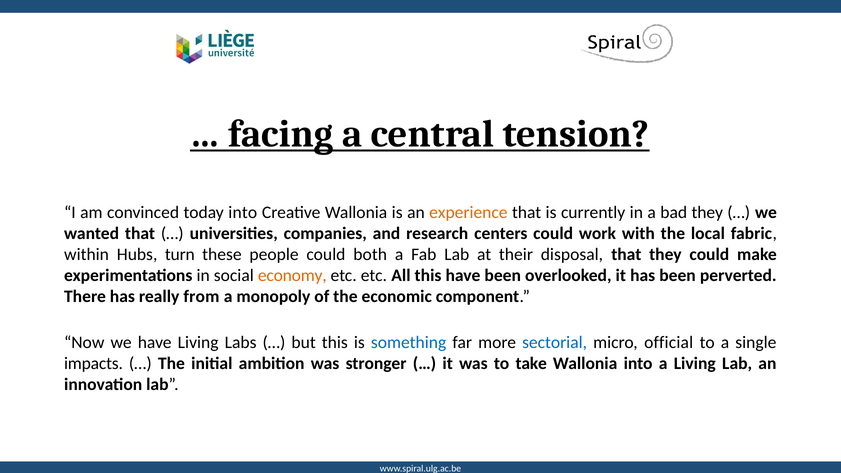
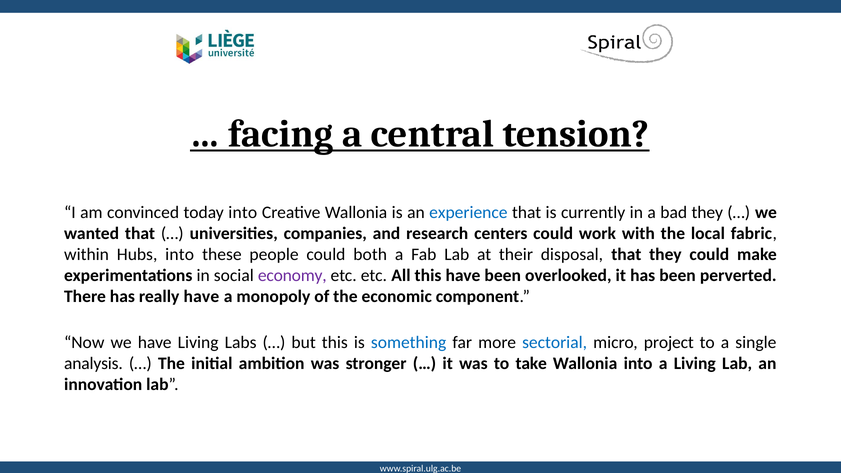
experience colour: orange -> blue (468, 213)
Hubs turn: turn -> into (180, 255)
economy colour: orange -> purple (292, 276)
really from: from -> have (201, 297)
official: official -> project (669, 343)
impacts: impacts -> analysis (93, 364)
